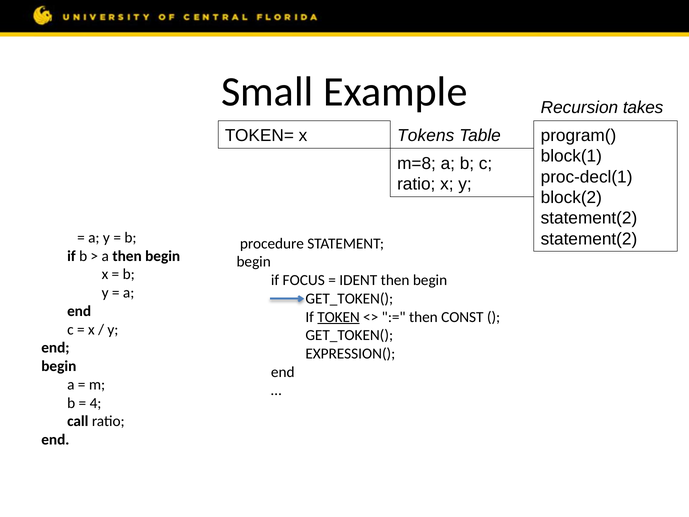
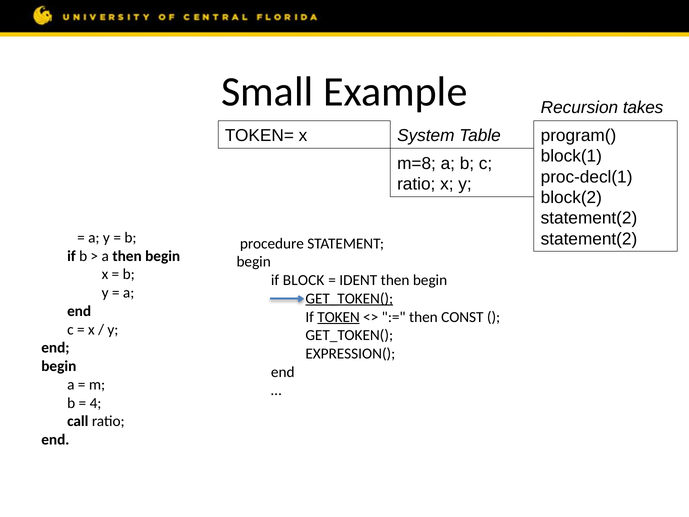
Tokens: Tokens -> System (426, 135)
FOCUS: FOCUS -> BLOCK (304, 280)
GET_TOKEN( underline: none -> present (349, 298)
